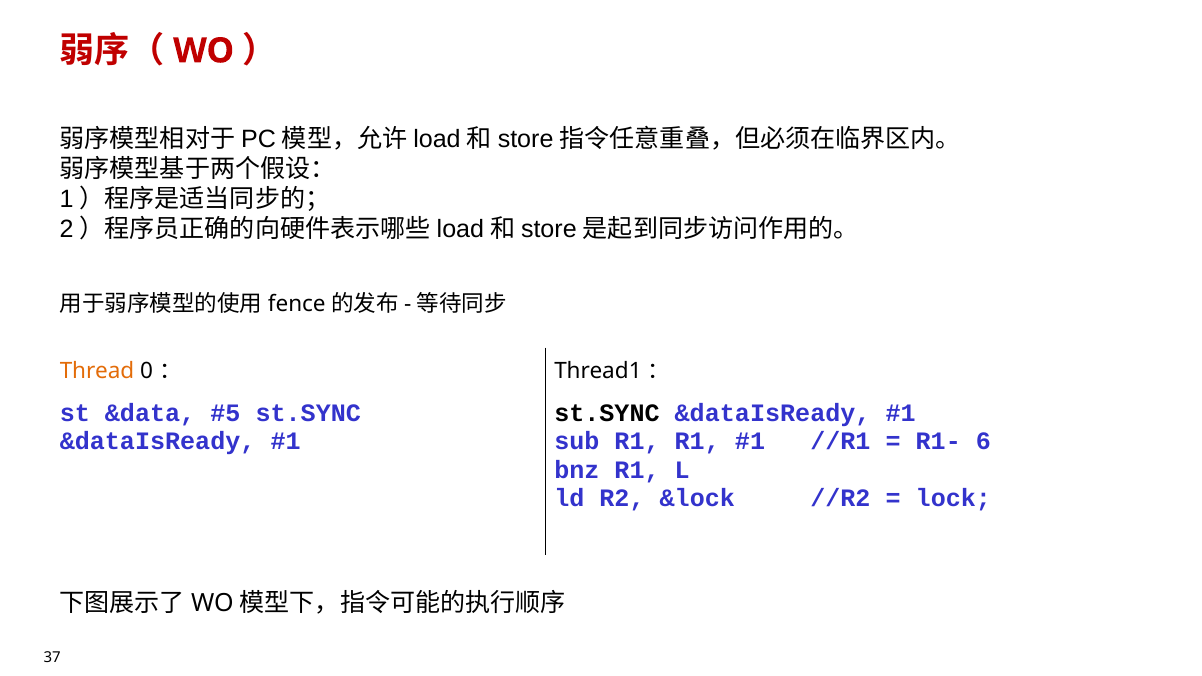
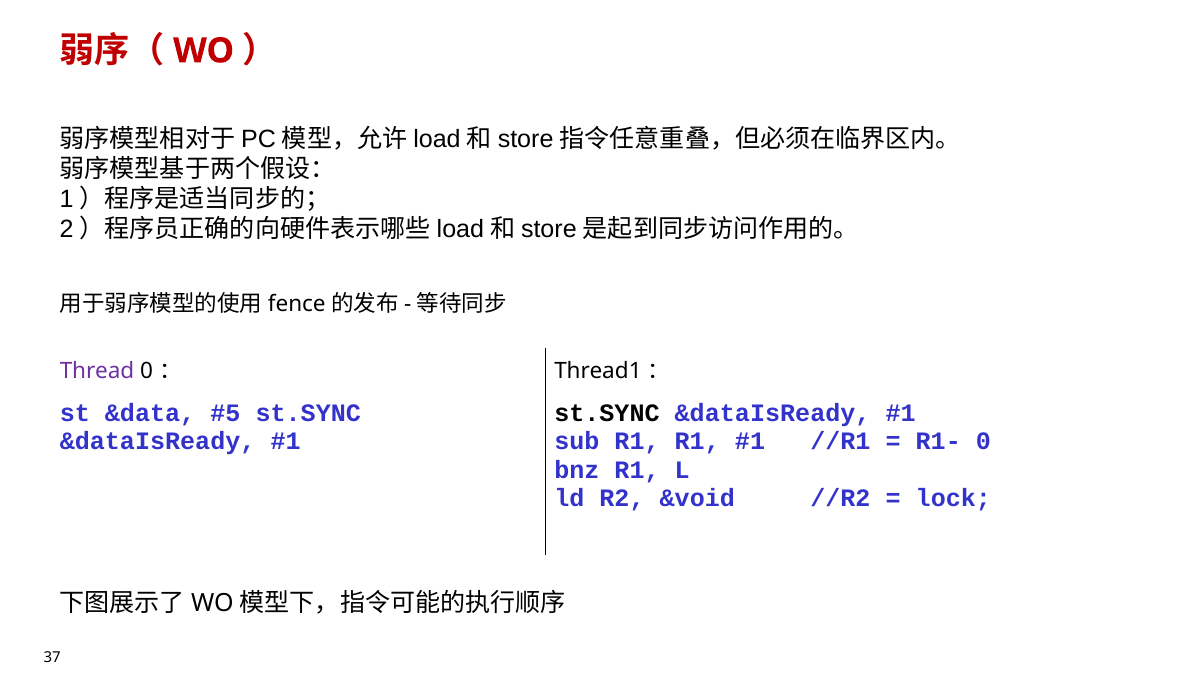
Thread colour: orange -> purple (97, 371)
R1- 6: 6 -> 0 (984, 442)
&lock: &lock -> &void (697, 498)
